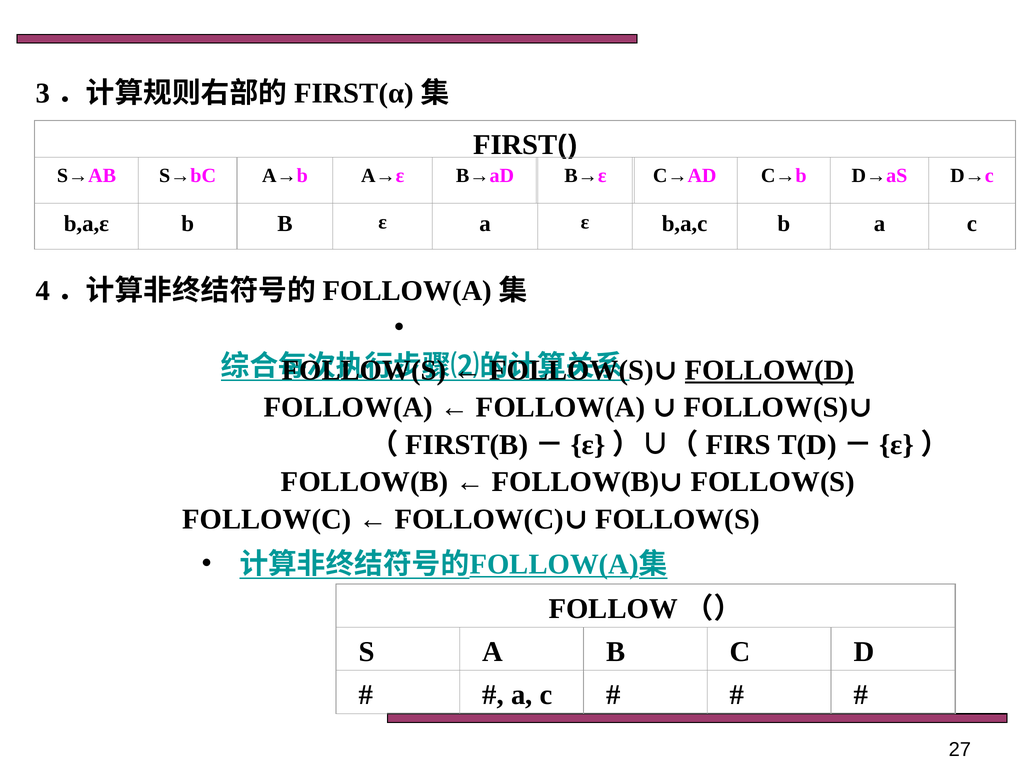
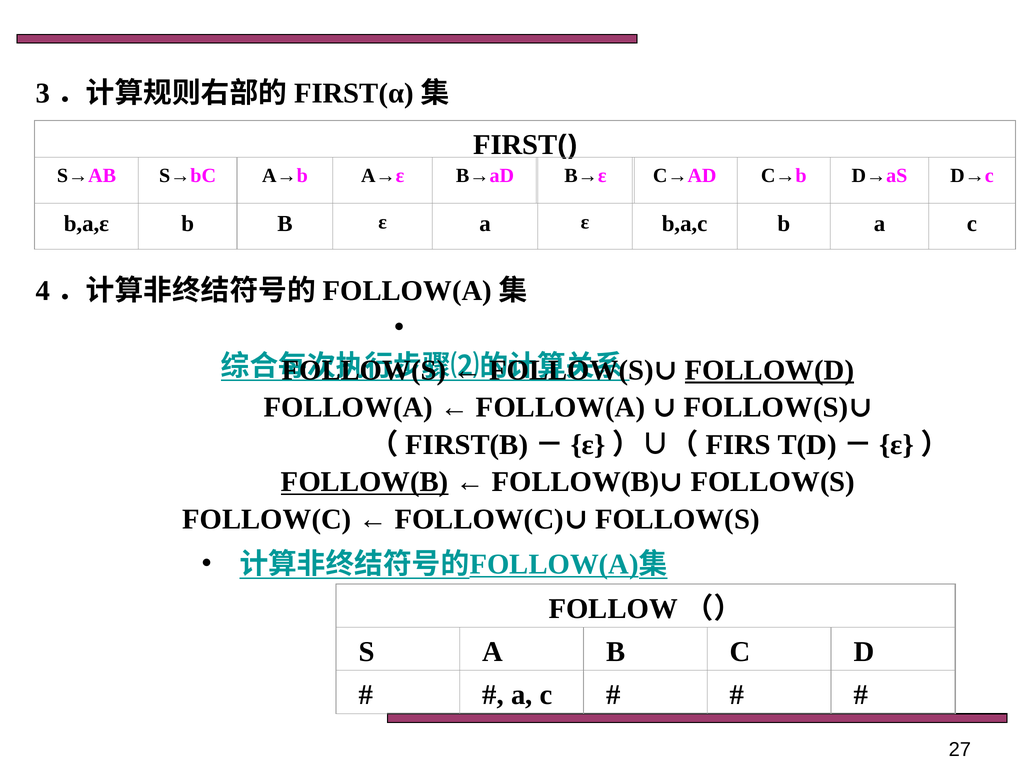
FOLLOW(B underline: none -> present (365, 482)
